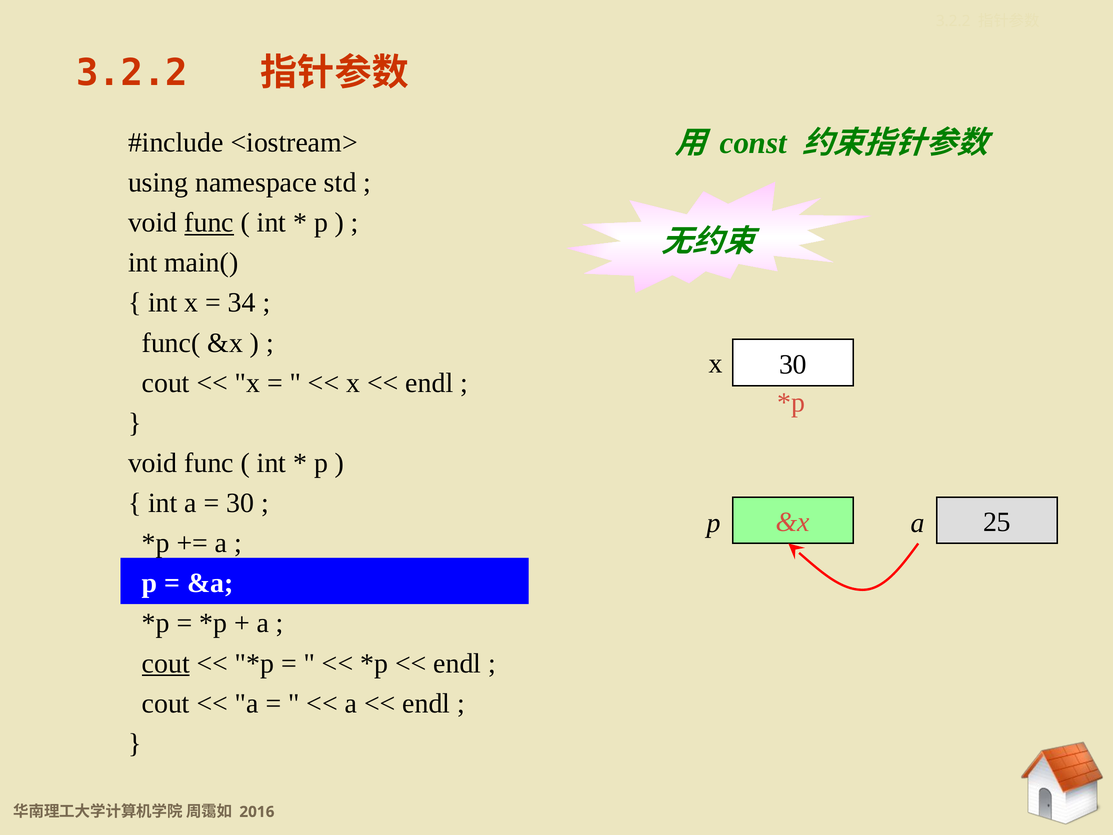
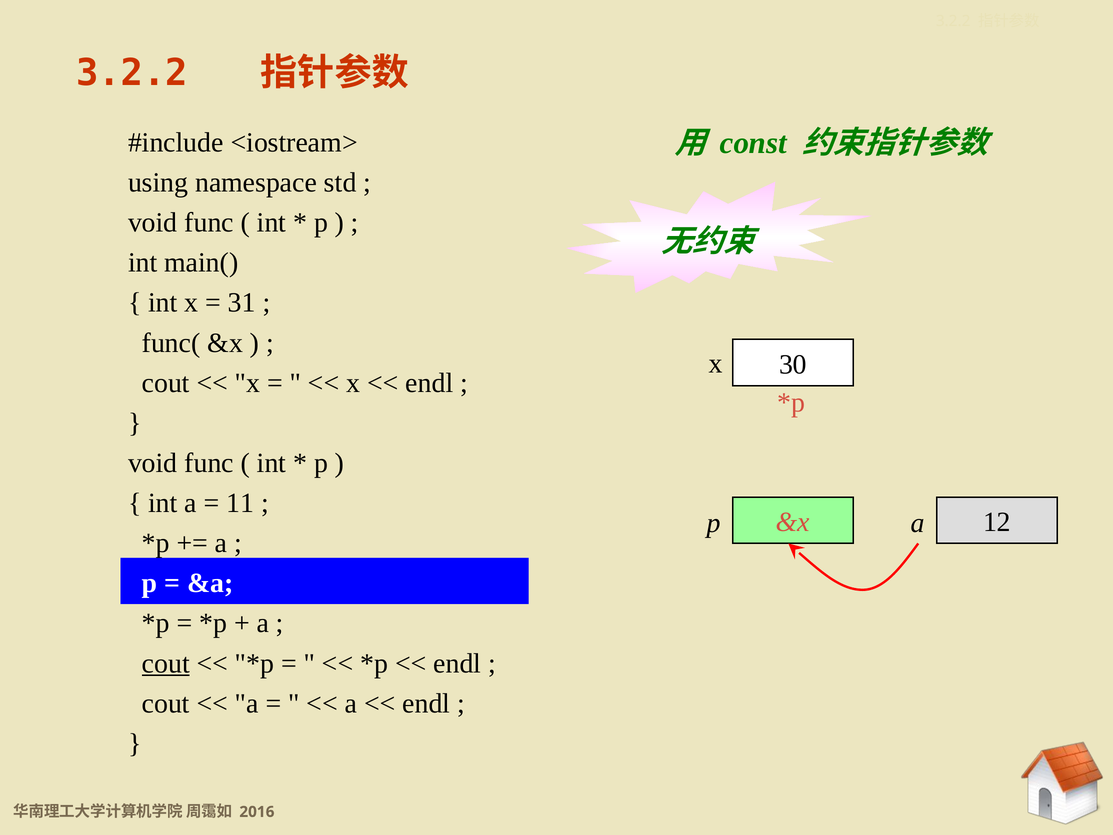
func underline: present -> none (209, 223)
34: 34 -> 31 (242, 303)
30: 30 -> 11 (240, 503)
25: 25 -> 12 (997, 522)
